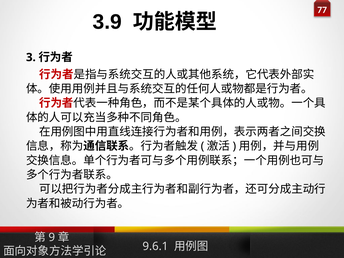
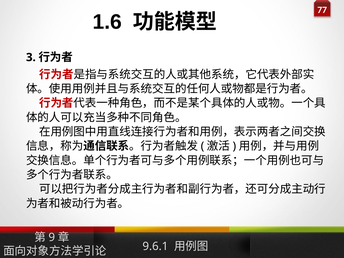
3.9: 3.9 -> 1.6 (107, 22)
